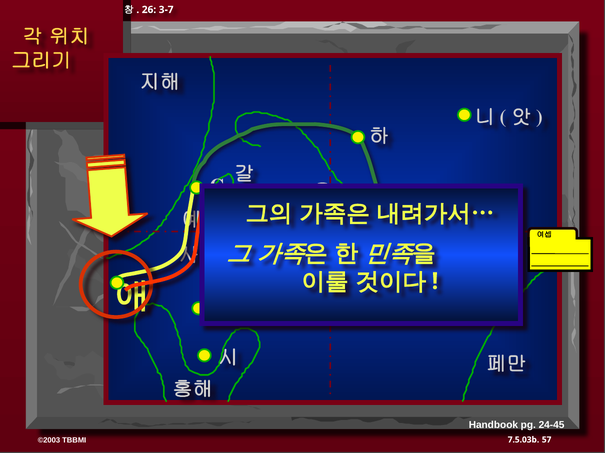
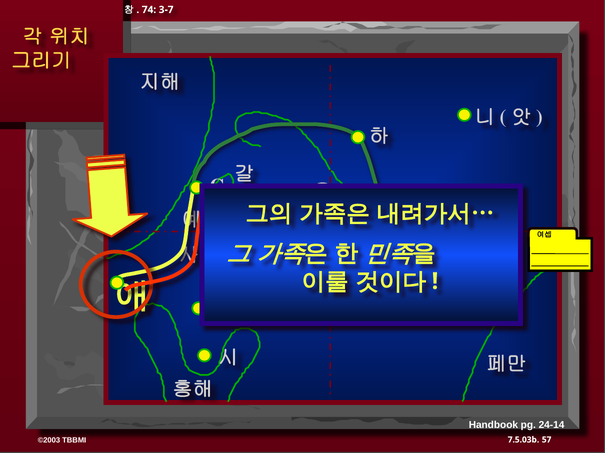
26: 26 -> 74 (149, 10)
24-45: 24-45 -> 24-14 (552, 426)
